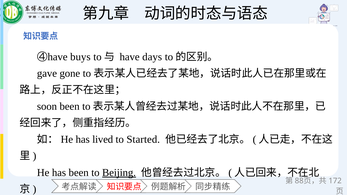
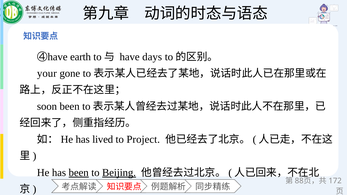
buys: buys -> earth (81, 57)
gave: gave -> your (47, 74)
Started: Started -> Project (143, 140)
been underline: none -> present (79, 173)
